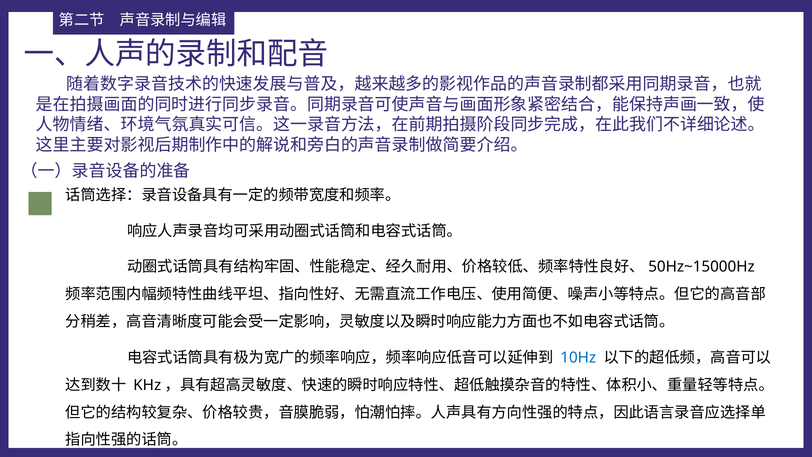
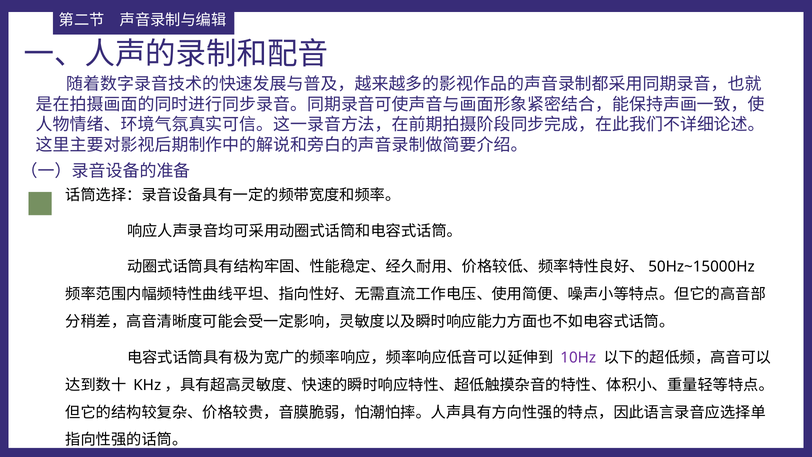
10Hz colour: blue -> purple (578, 357)
